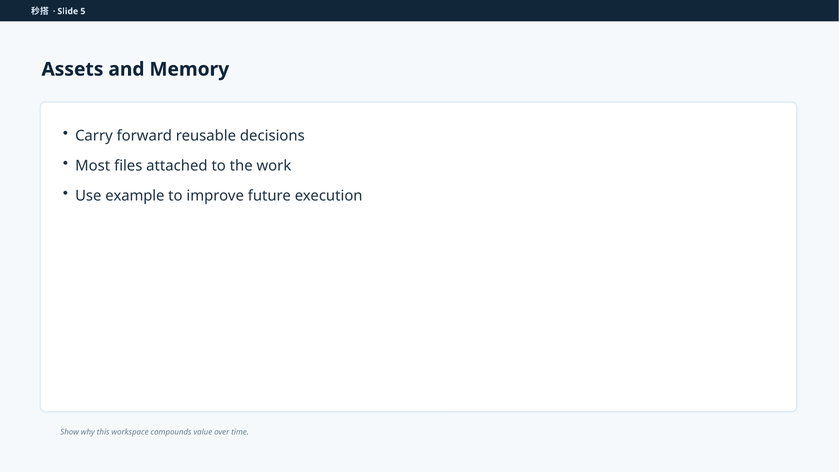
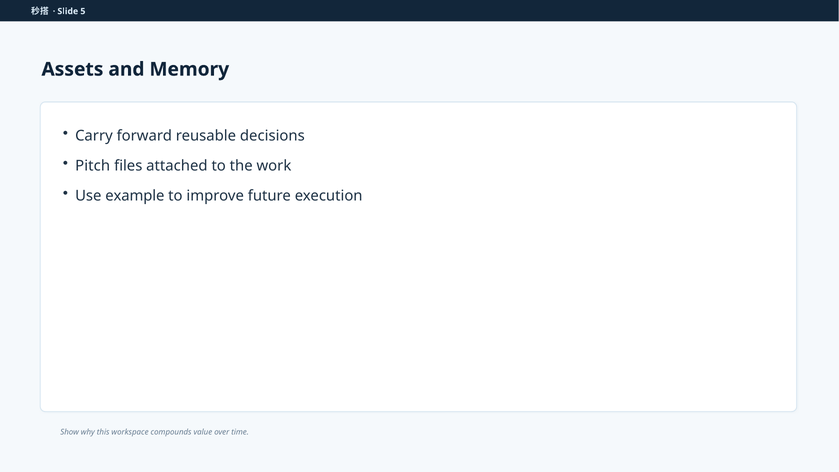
Most: Most -> Pitch (93, 166)
